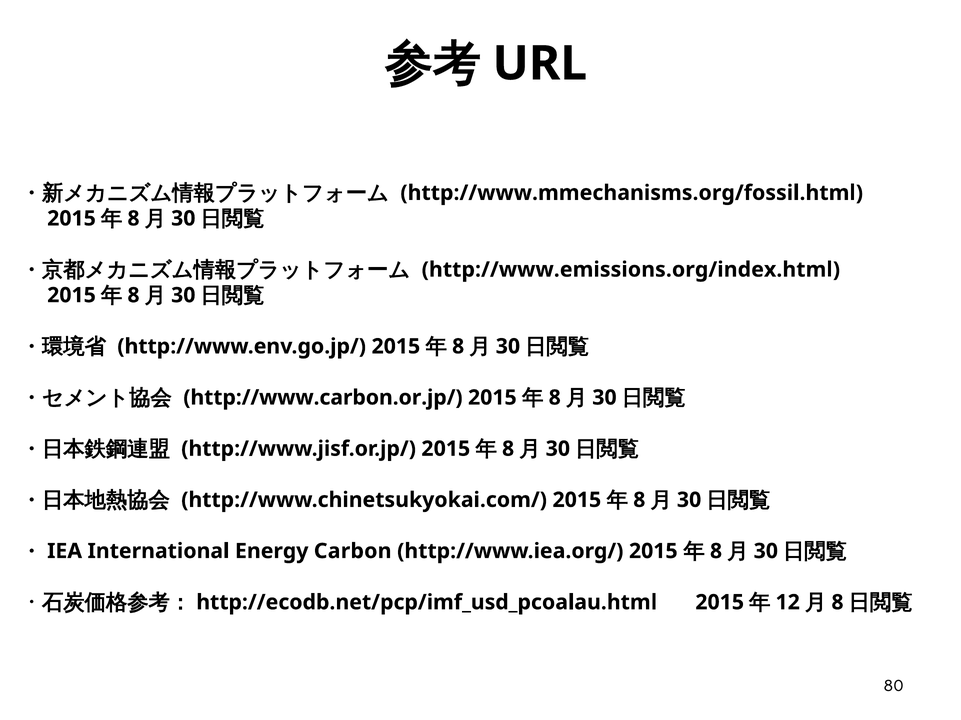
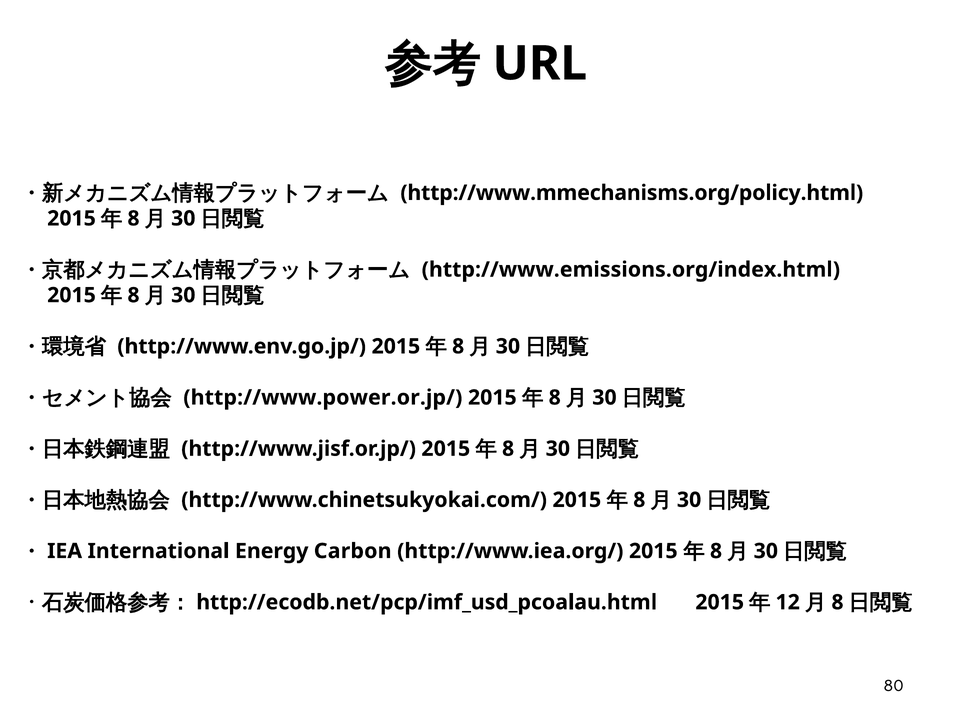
http://www.mmechanisms.org/fossil.html: http://www.mmechanisms.org/fossil.html -> http://www.mmechanisms.org/policy.html (632, 193)
http://www.carbon.or.jp/: http://www.carbon.or.jp/ -> http://www.power.or.jp/ (323, 398)
